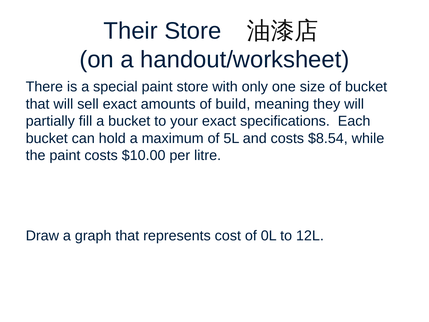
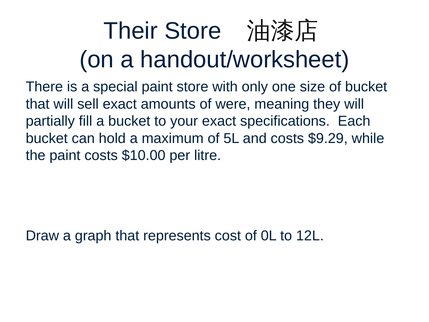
build: build -> were (233, 104)
$8.54: $8.54 -> $9.29 (328, 138)
